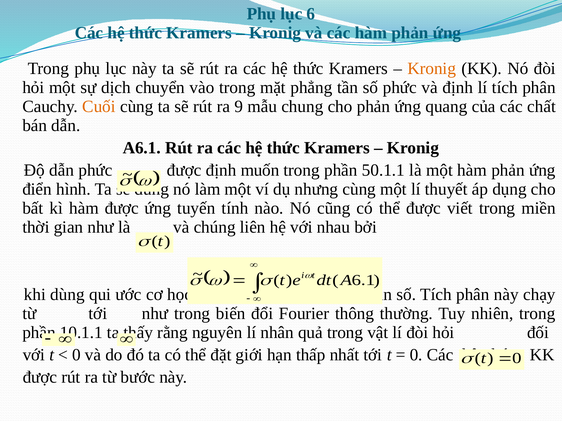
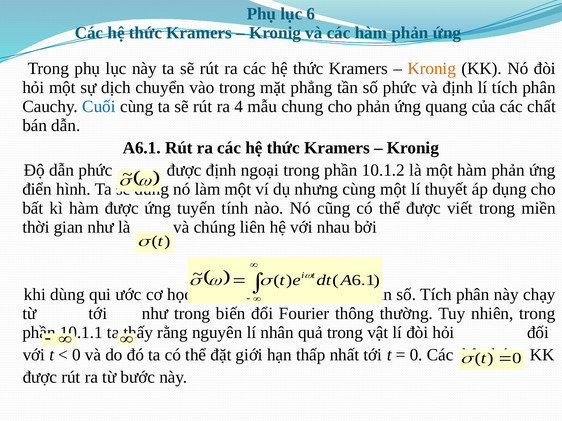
Cuối colour: orange -> blue (99, 107)
9: 9 -> 4 (239, 107)
muốn: muốn -> ngoại (260, 170)
50.1.1: 50.1.1 -> 10.1.2 (383, 170)
